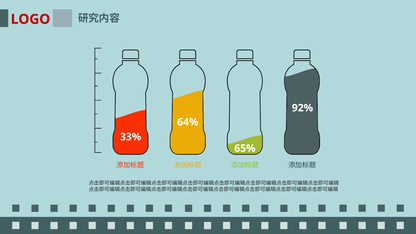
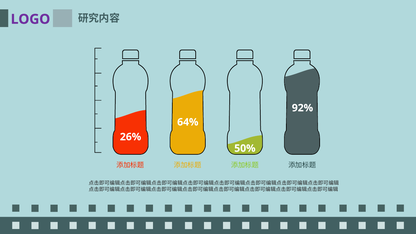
LOGO colour: red -> purple (30, 19)
33%: 33% -> 26% (131, 137)
65%: 65% -> 50% (245, 148)
